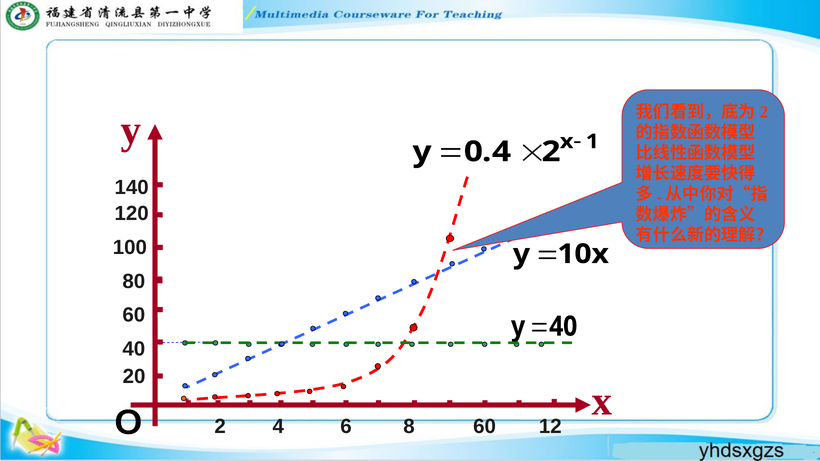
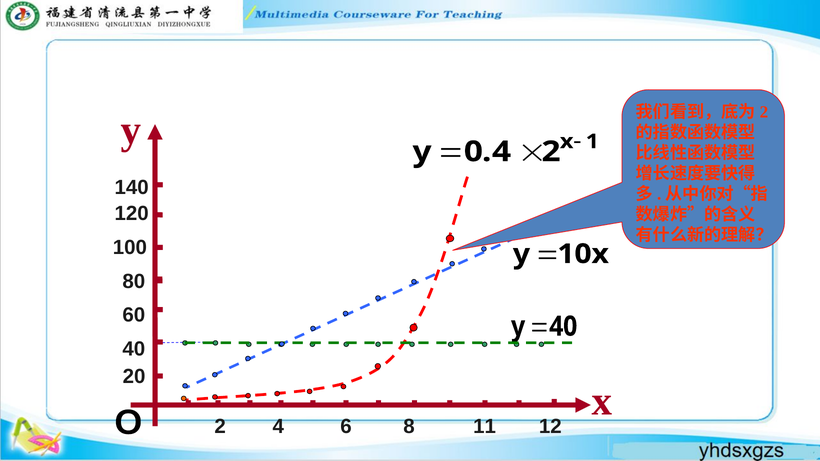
8 60: 60 -> 11 (485, 427)
